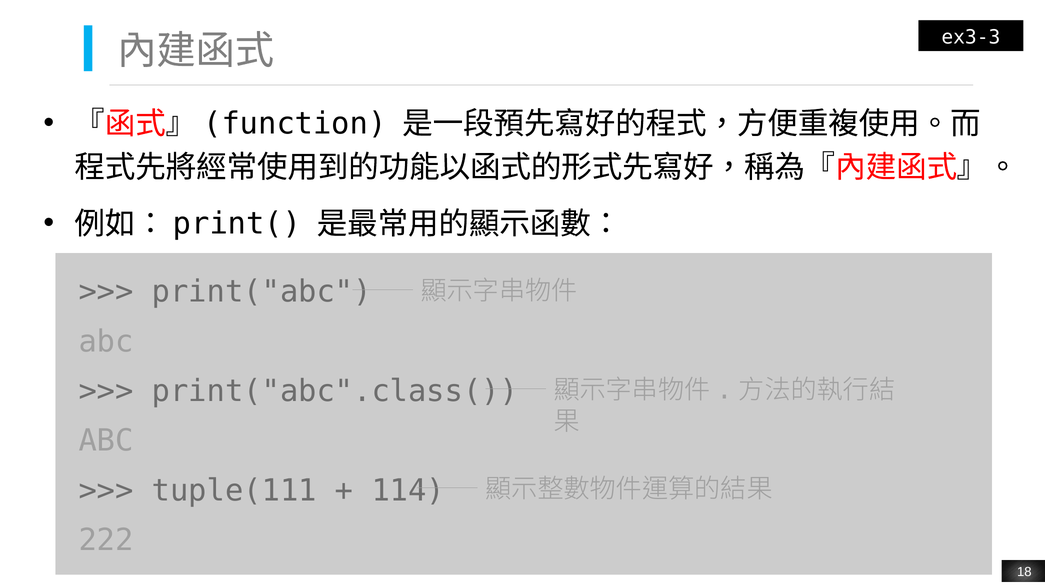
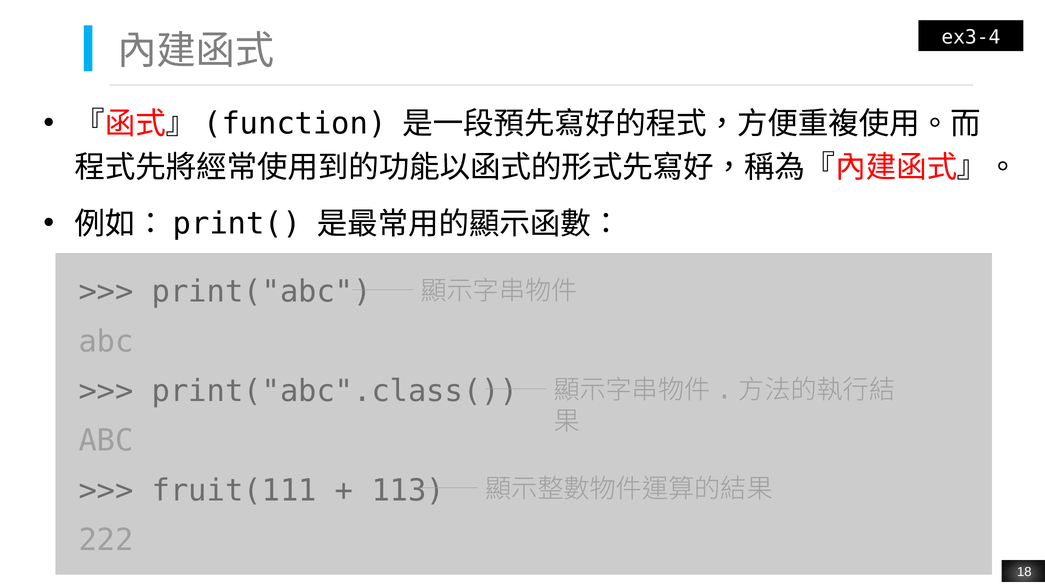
ex3-3: ex3-3 -> ex3-4 (971, 37)
tuple(111: tuple(111 -> fruit(111 (234, 490)
114: 114 -> 113 (408, 490)
